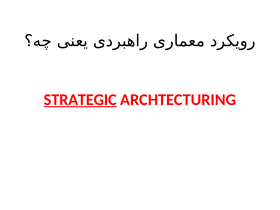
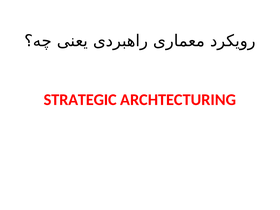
STRATEGIC underline: present -> none (80, 100)
